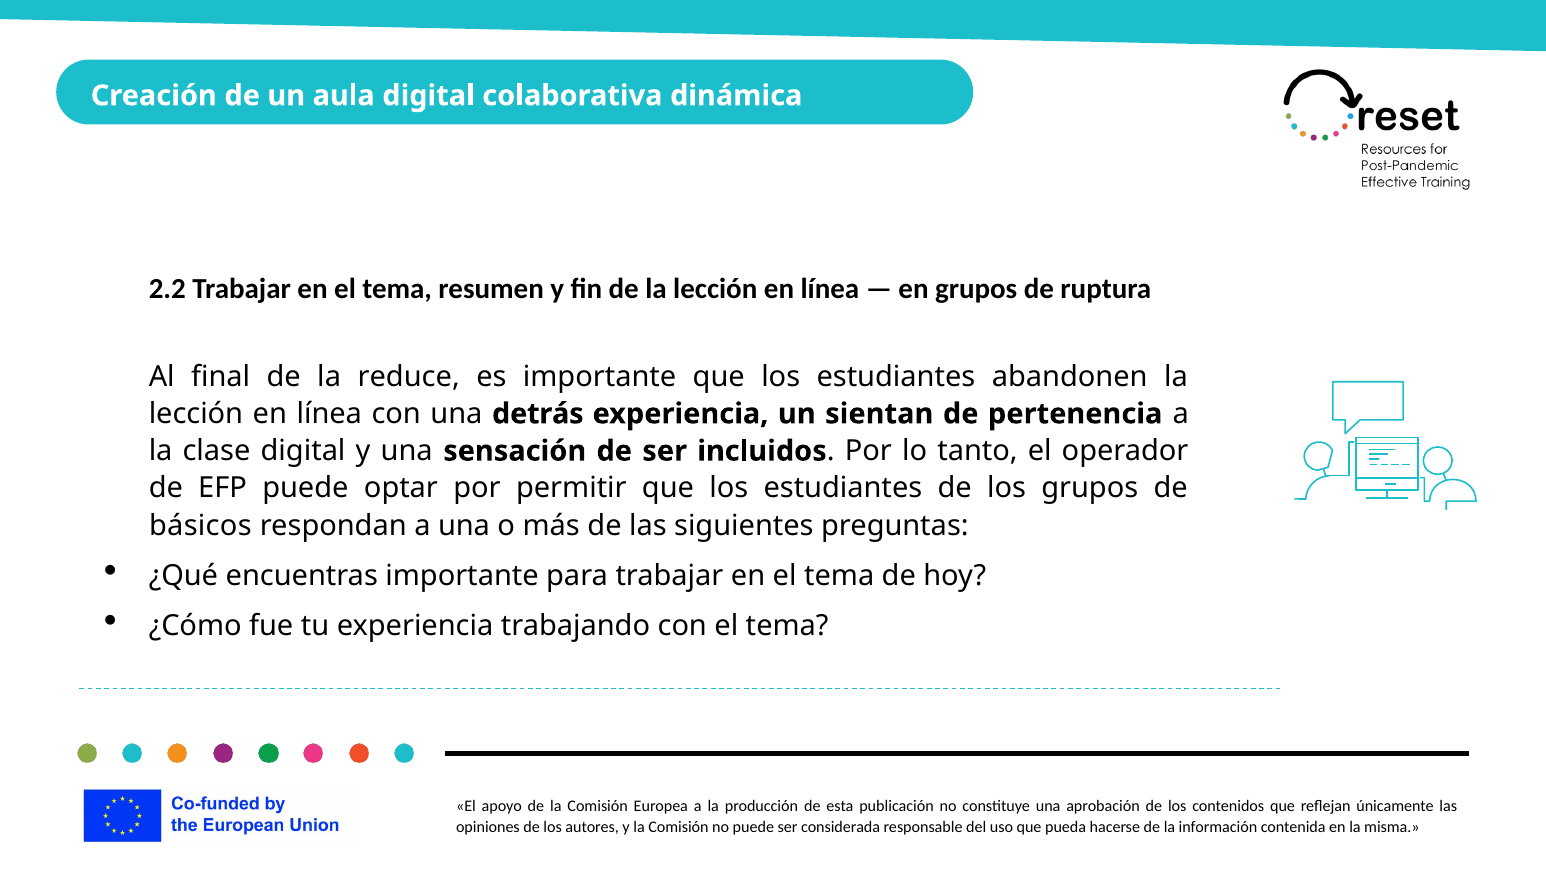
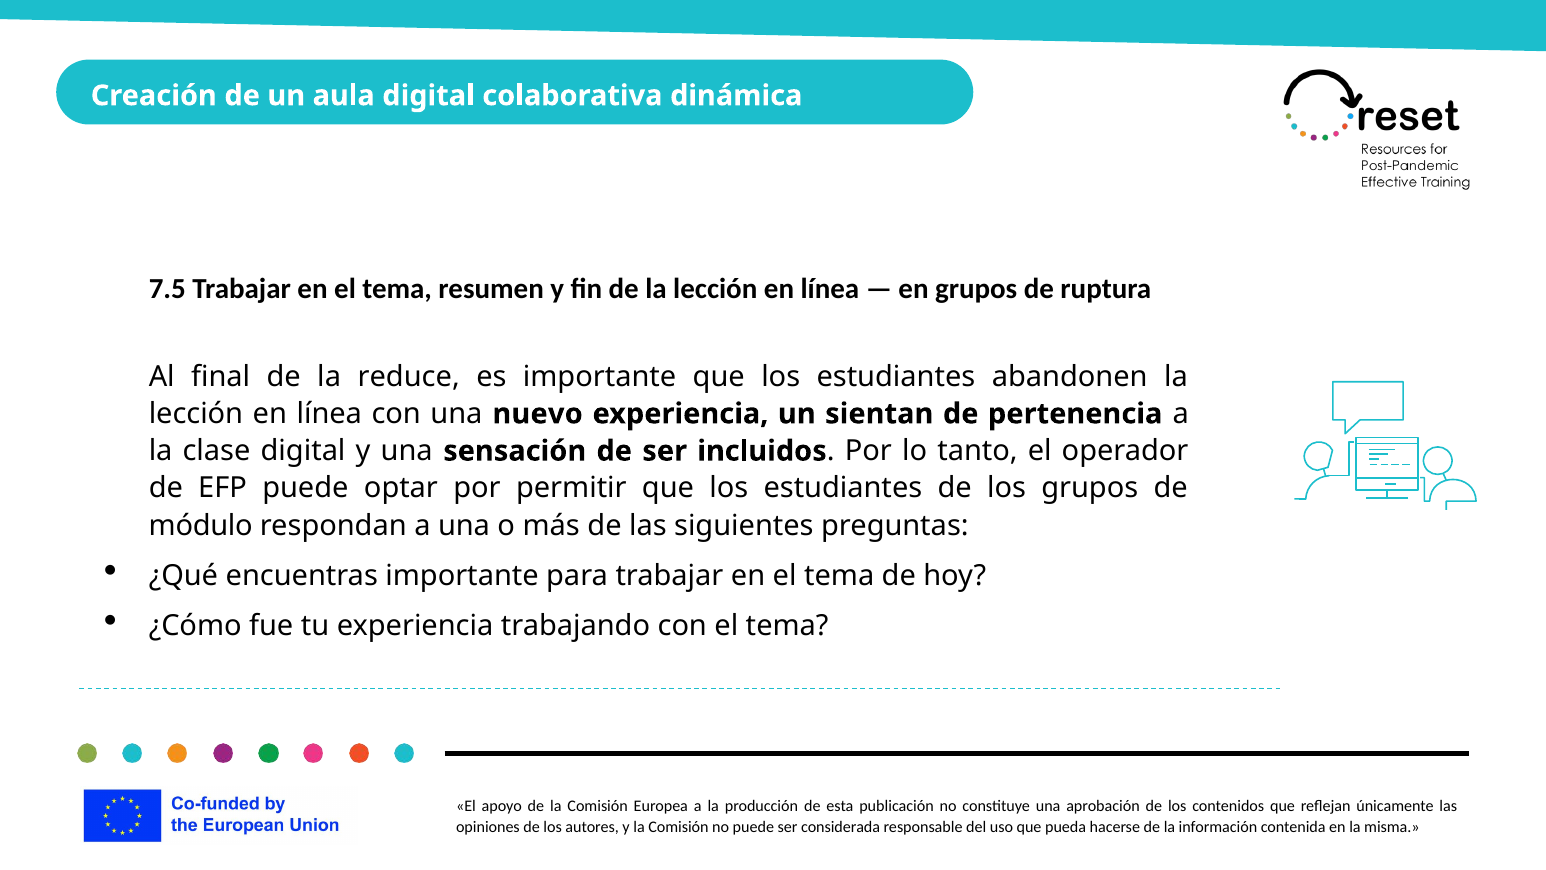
2.2: 2.2 -> 7.5 (167, 289)
detrás: detrás -> nuevo (538, 414)
básicos: básicos -> módulo (201, 525)
